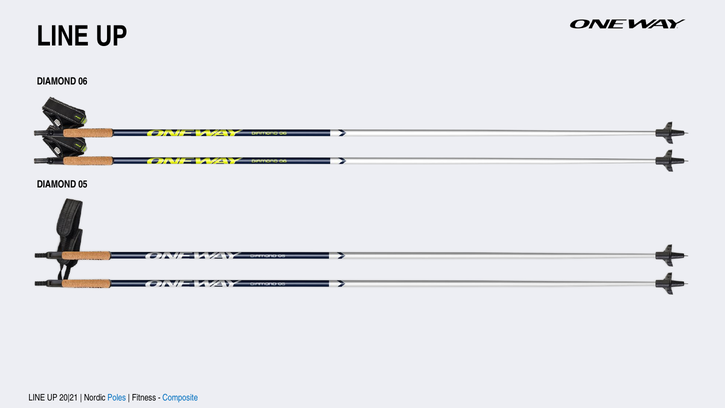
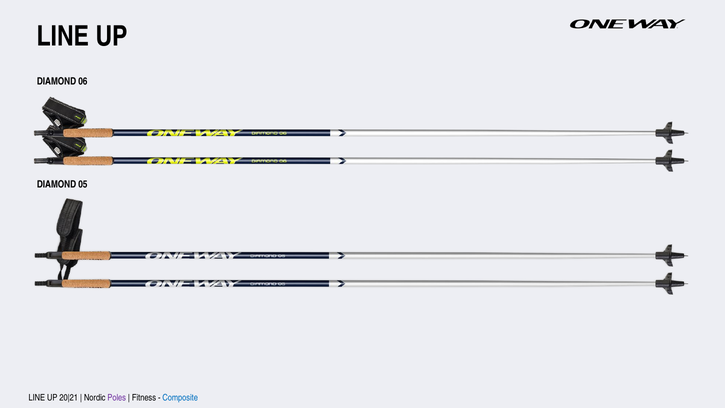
Poles colour: blue -> purple (117, 398)
